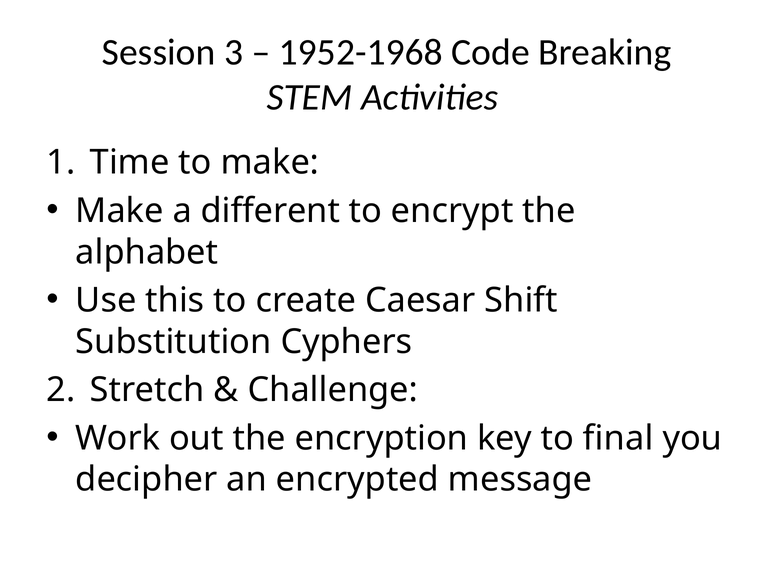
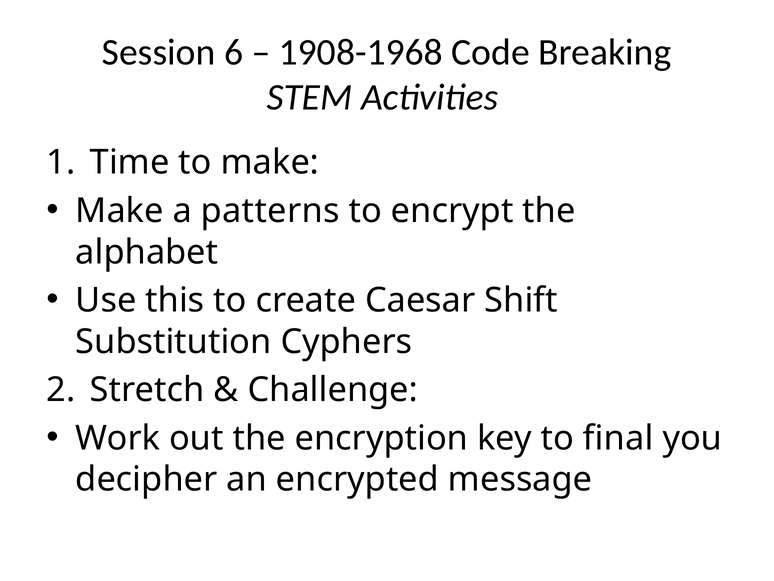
3: 3 -> 6 (234, 52)
1952-1968: 1952-1968 -> 1908-1968 (361, 52)
different: different -> patterns (270, 211)
